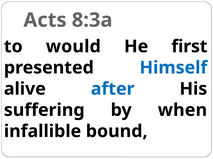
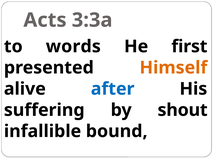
8:3a: 8:3a -> 3:3a (92, 20)
would: would -> words (73, 47)
Himself colour: blue -> orange (173, 68)
when: when -> shout (183, 111)
